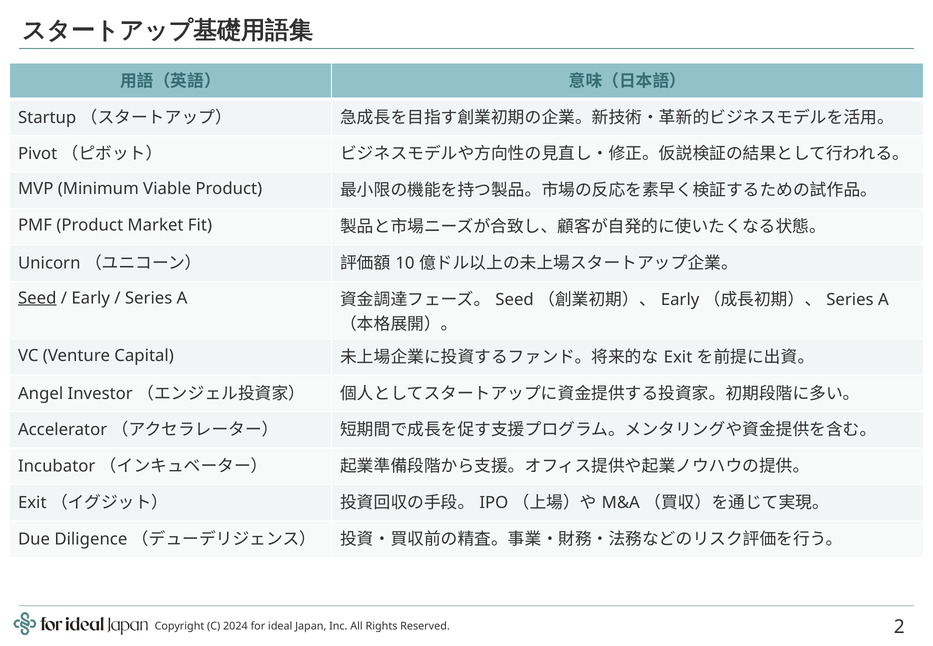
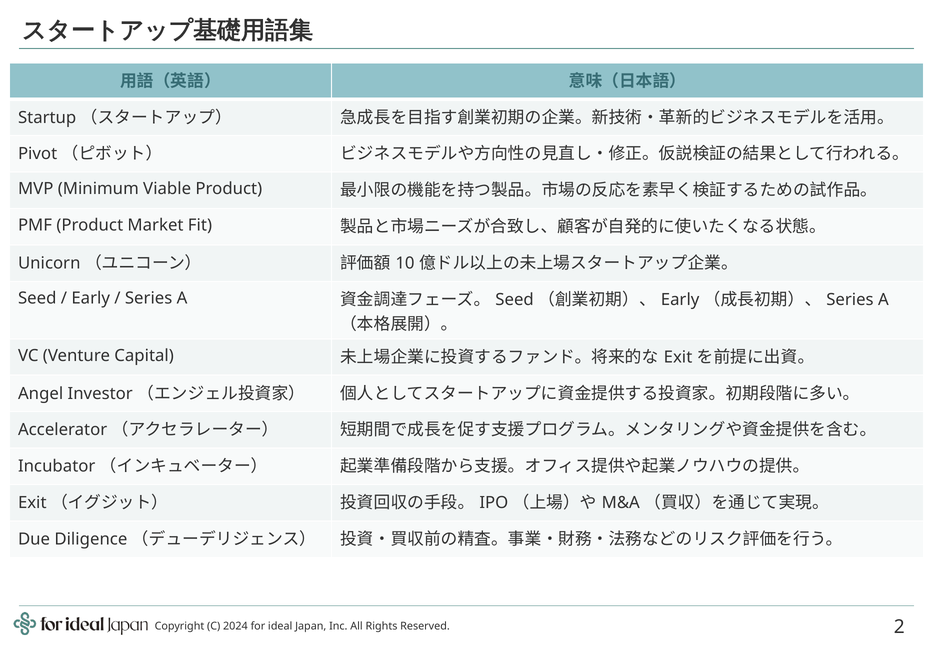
Seed underline: present -> none (37, 298)
